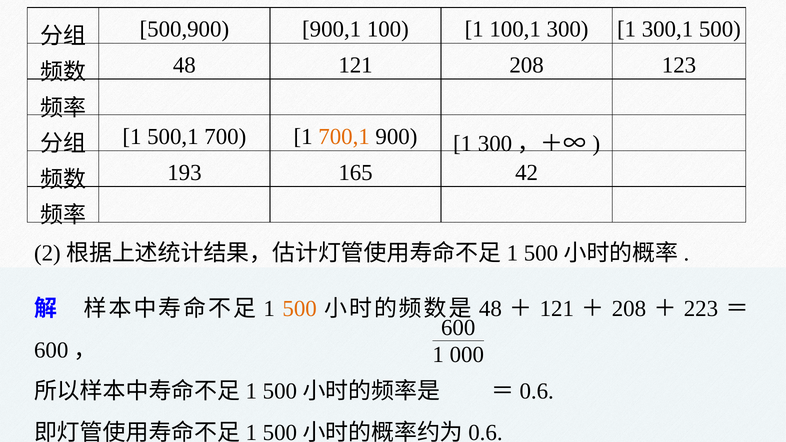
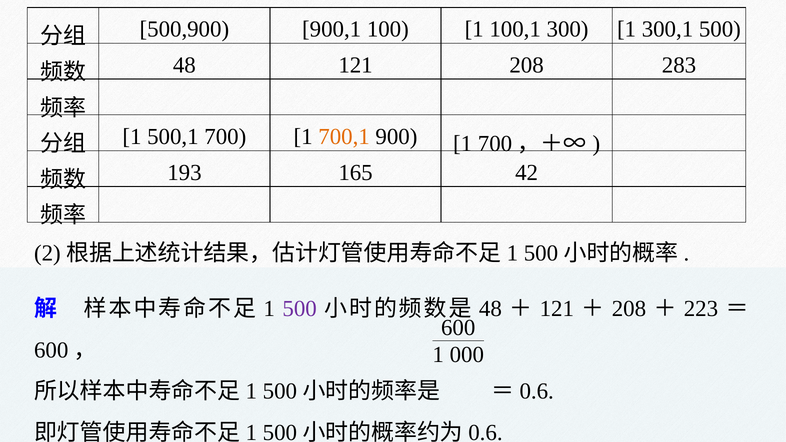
123: 123 -> 283 (679, 65)
1 300: 300 -> 700 (495, 144)
500 colour: orange -> purple (300, 309)
